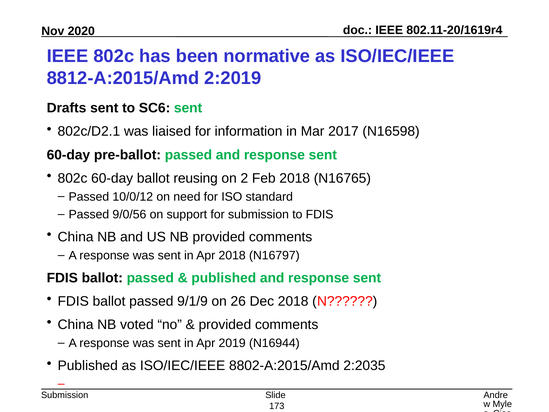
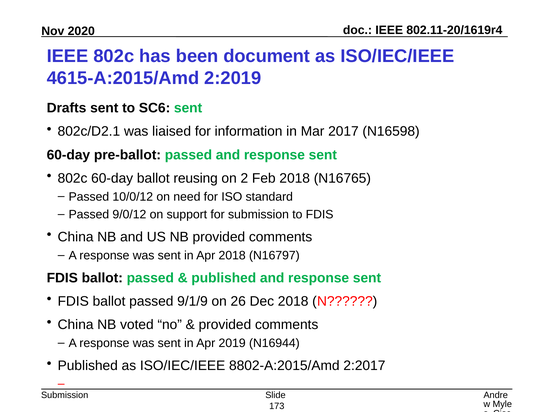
normative: normative -> document (267, 56)
8812-A:2015/Amd: 8812-A:2015/Amd -> 4615-A:2015/Amd (123, 78)
9/0/56: 9/0/56 -> 9/0/12 (129, 214)
2:2035: 2:2035 -> 2:2017 (364, 366)
